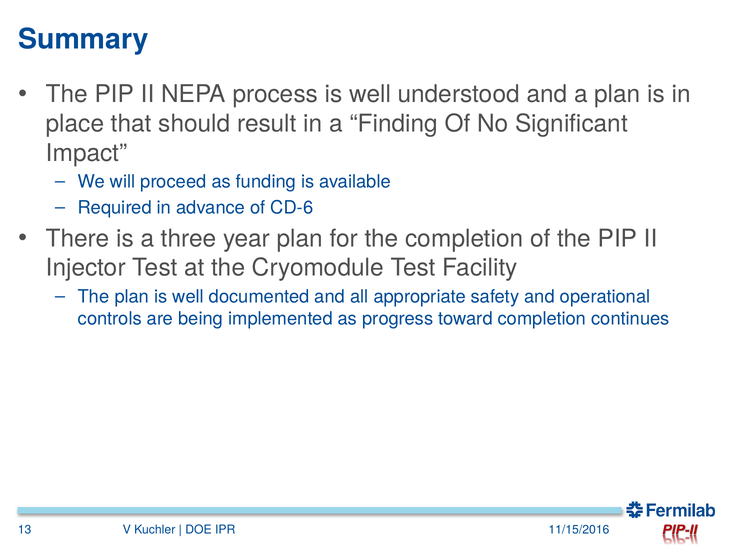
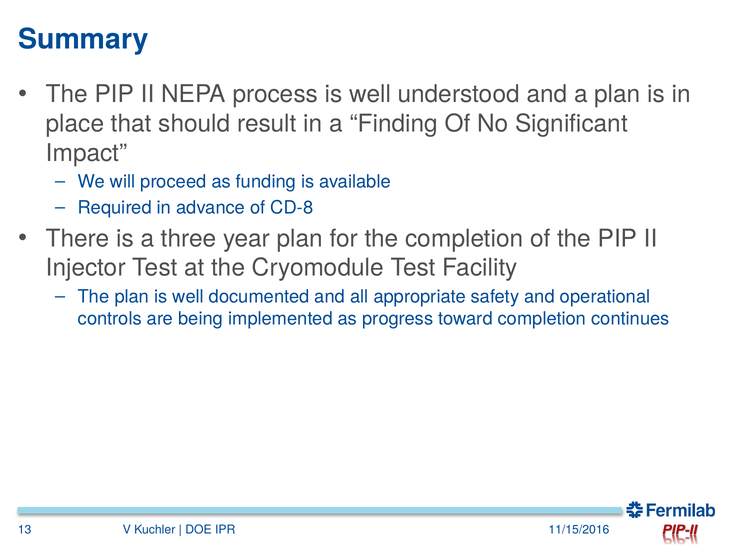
CD-6: CD-6 -> CD-8 (292, 207)
